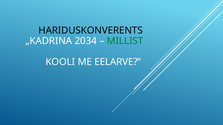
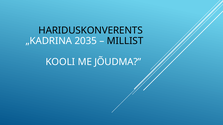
2034: 2034 -> 2035 (86, 41)
MILLIST colour: green -> black (125, 41)
EELARVE: EELARVE -> JÕUDMA (118, 62)
